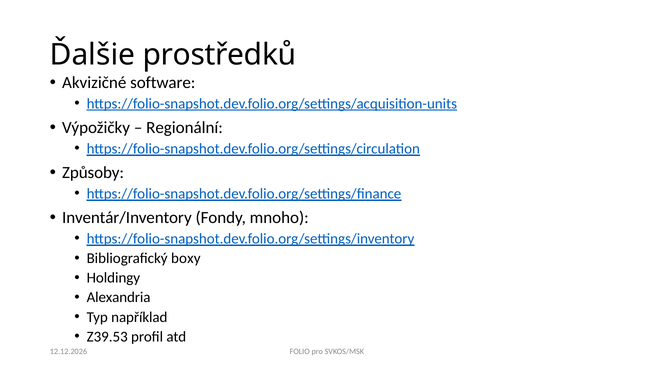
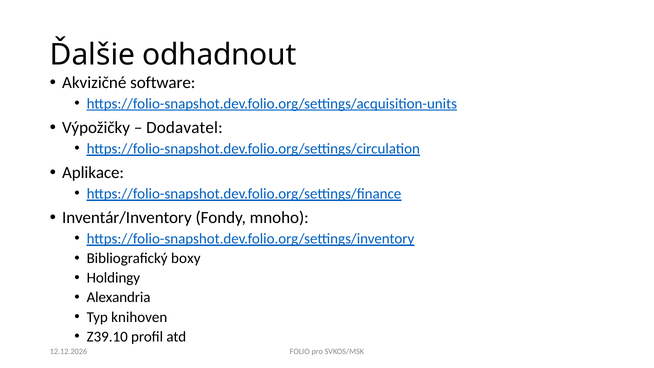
prostředků: prostředků -> odhadnout (219, 55)
Regionální: Regionální -> Dodavatel (184, 128)
Způsoby: Způsoby -> Aplikace (93, 173)
například: například -> knihoven (139, 317)
Z39.53: Z39.53 -> Z39.10 (107, 337)
